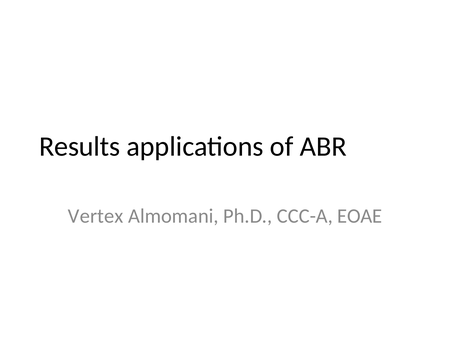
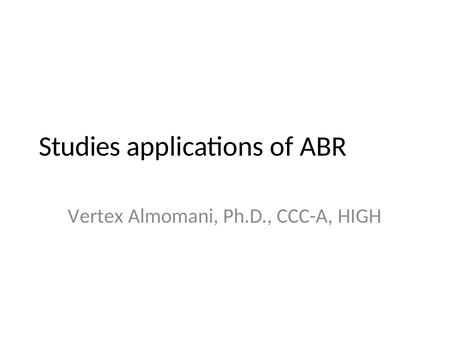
Results: Results -> Studies (80, 146)
EOAE: EOAE -> HIGH (360, 216)
